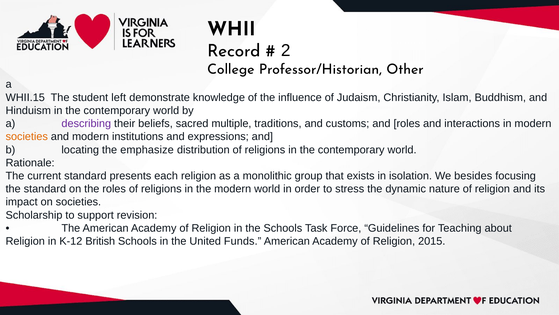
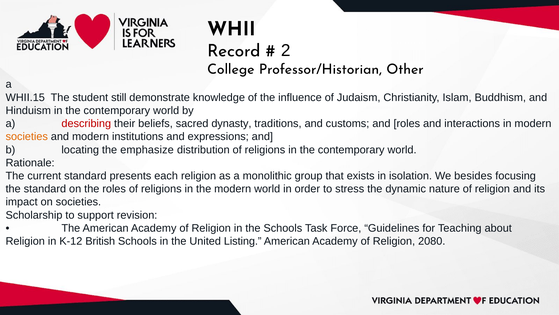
left: left -> still (119, 97)
describing colour: purple -> red (86, 123)
multiple: multiple -> dynasty (231, 123)
Funds: Funds -> Listing (243, 241)
2015: 2015 -> 2080 (432, 241)
